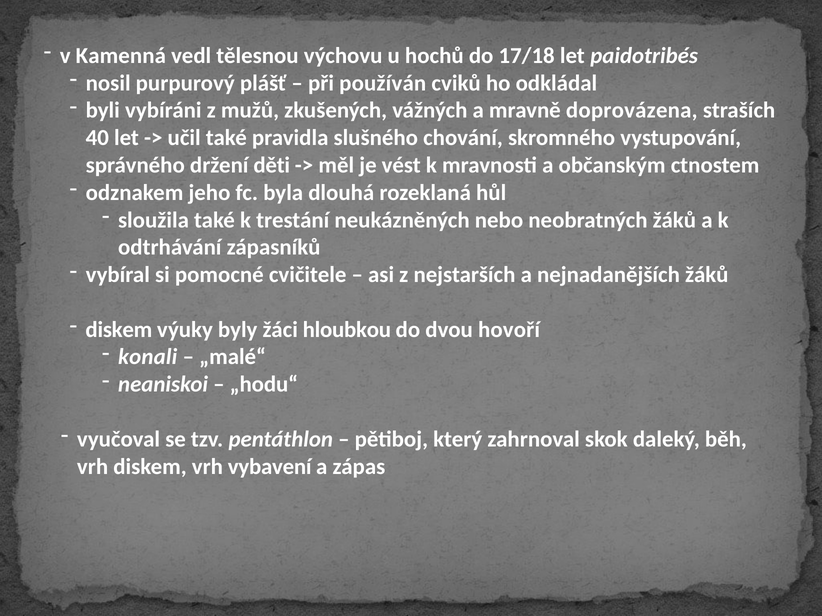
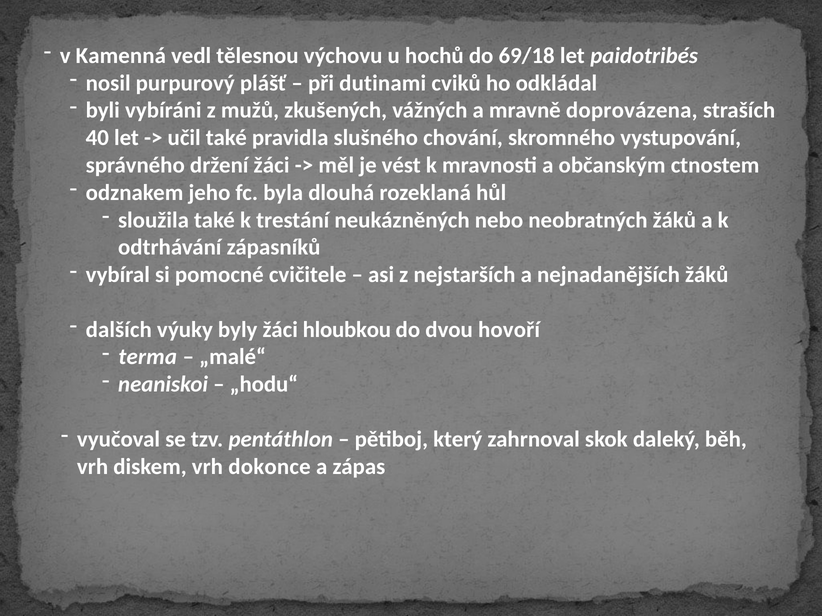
17/18: 17/18 -> 69/18 (527, 56)
používán: používán -> dutinami (383, 83)
držení děti: děti -> žáci (272, 165)
diskem: diskem -> dalších (119, 330)
konali: konali -> terma (148, 357)
vybavení: vybavení -> dokonce (269, 467)
